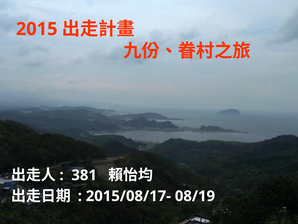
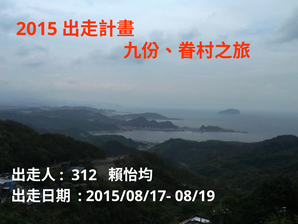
381: 381 -> 312 (84, 175)
